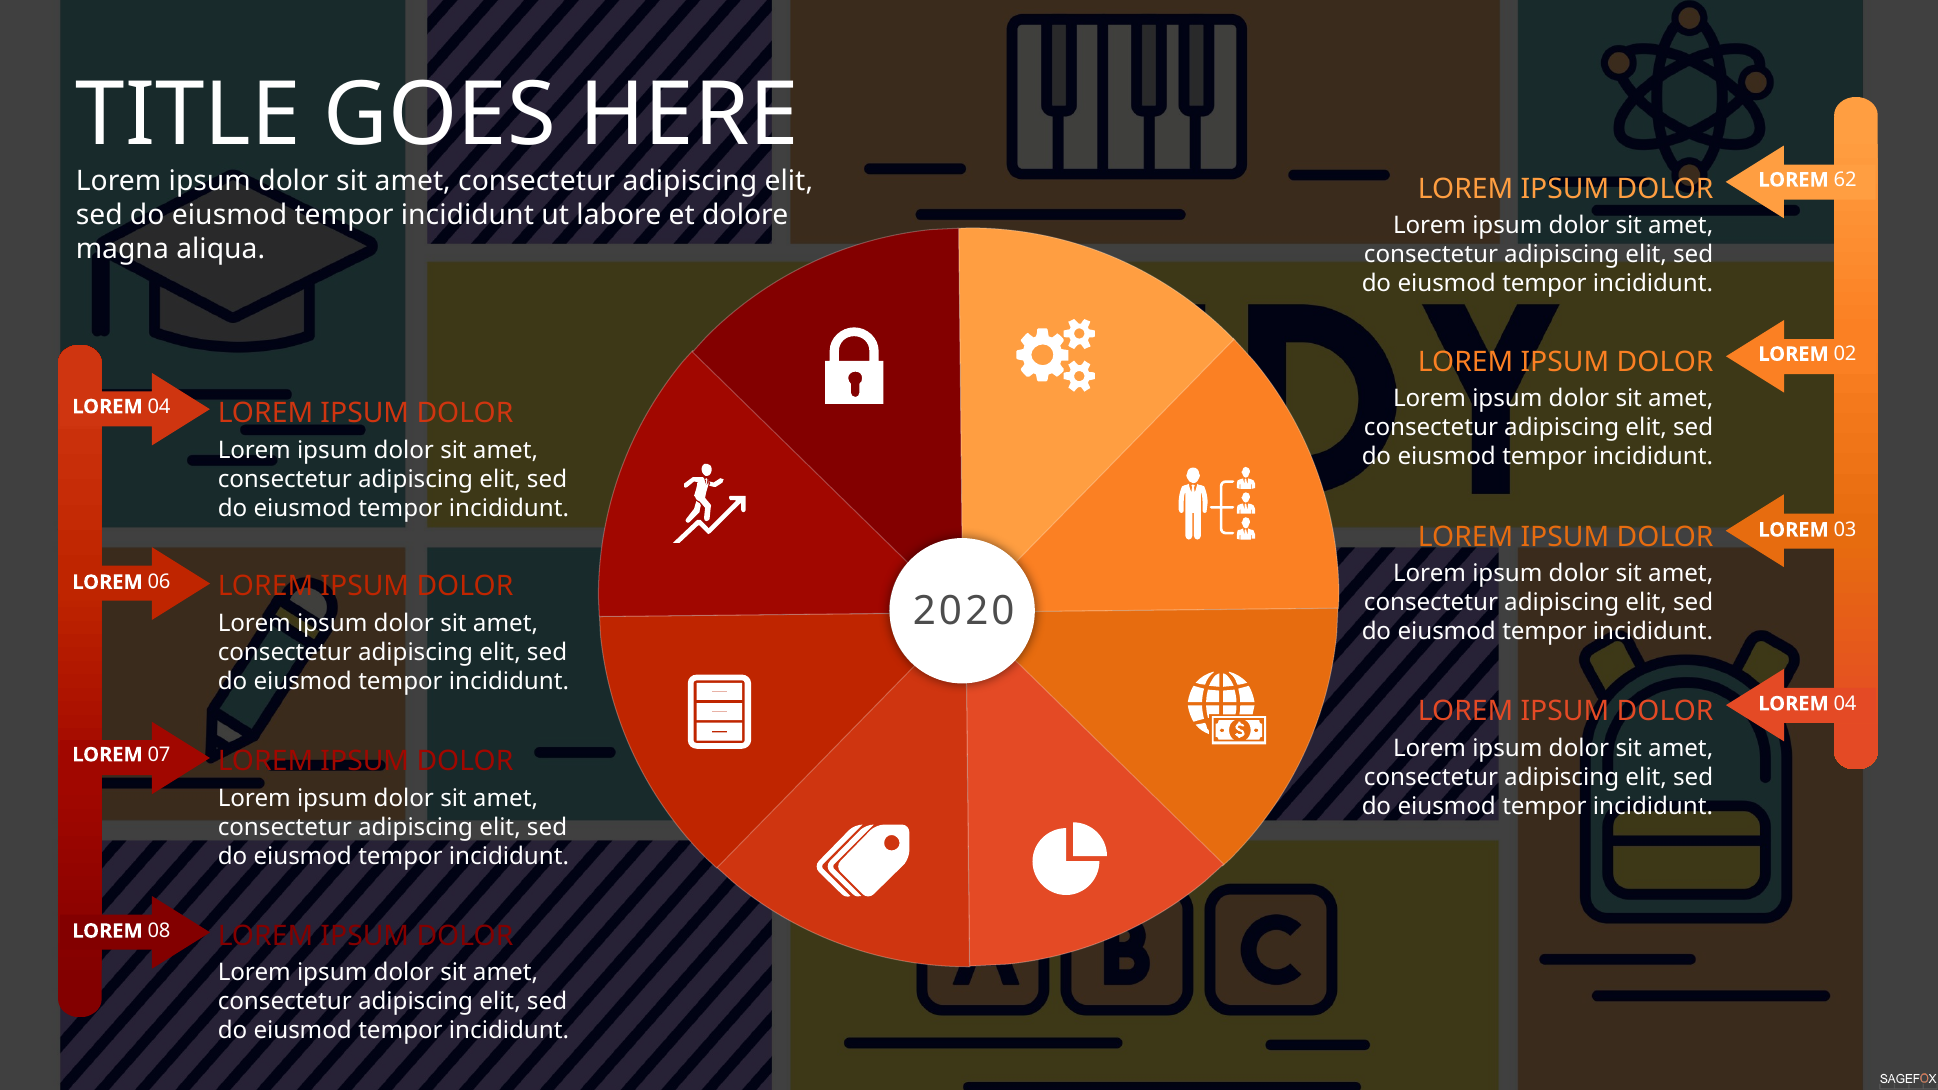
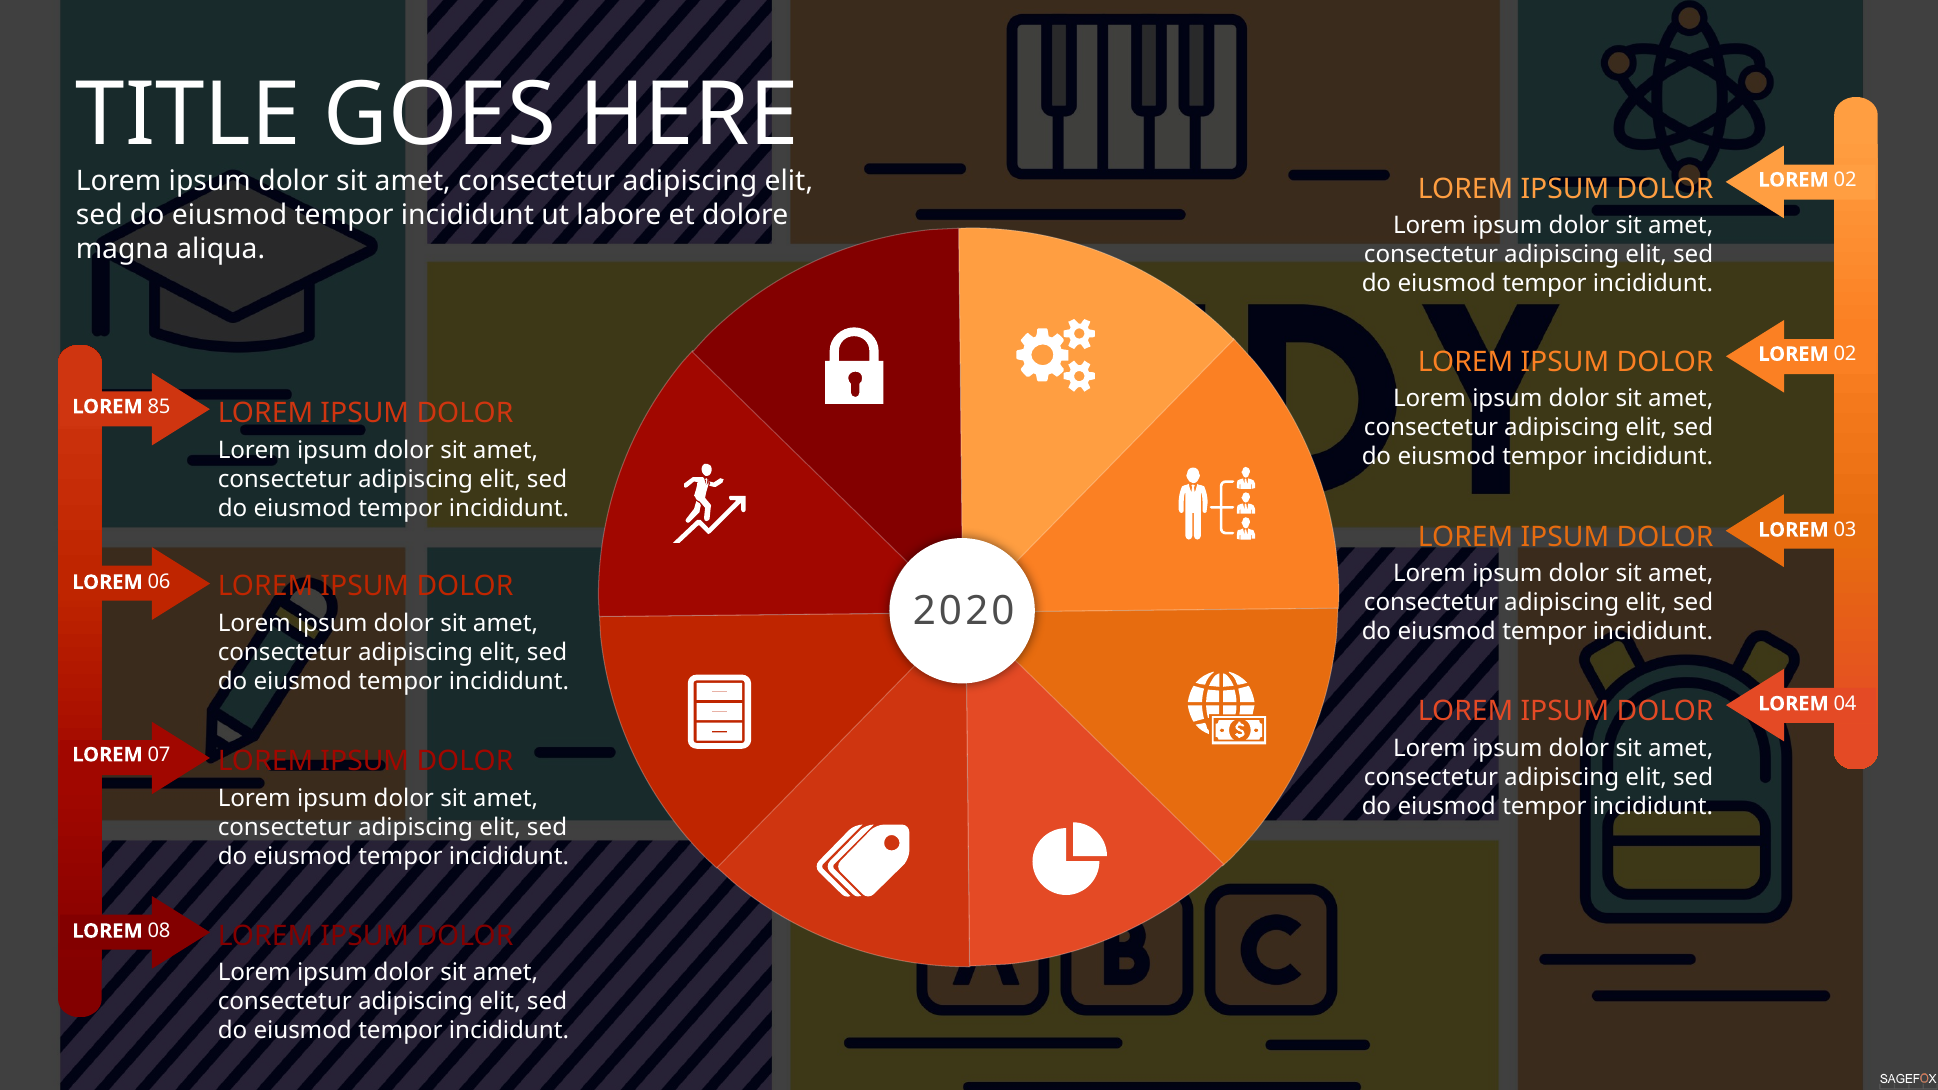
62: 62 -> 02 (1845, 180)
04: 04 -> 85 (159, 407)
